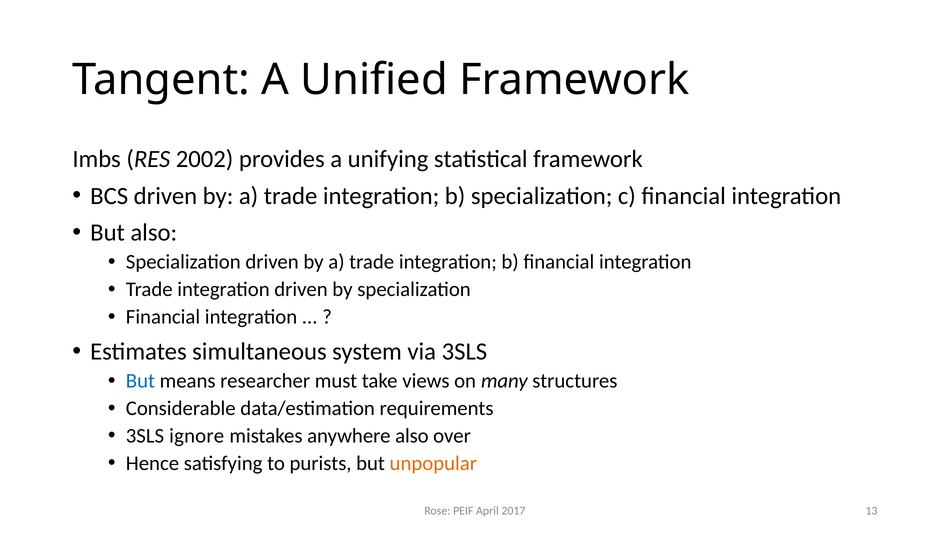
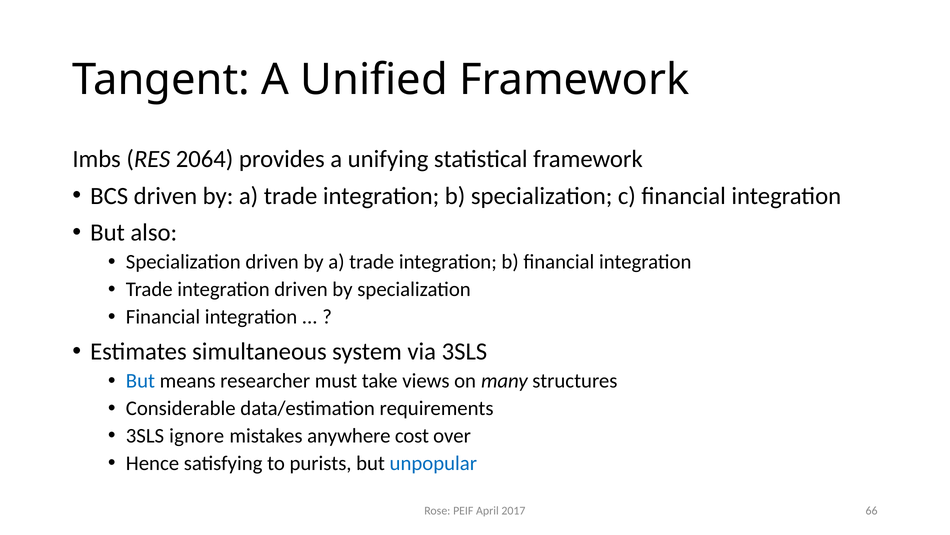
2002: 2002 -> 2064 (205, 159)
anywhere also: also -> cost (412, 435)
unpopular colour: orange -> blue (433, 463)
13: 13 -> 66 (872, 510)
